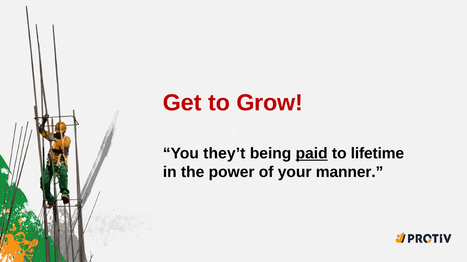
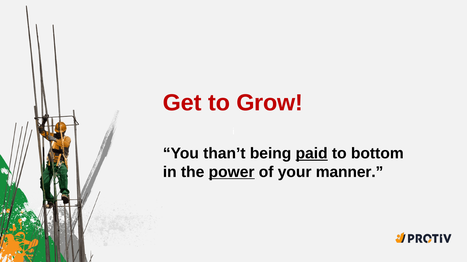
they’t: they’t -> than’t (224, 154)
lifetime: lifetime -> bottom (377, 154)
power underline: none -> present (232, 172)
